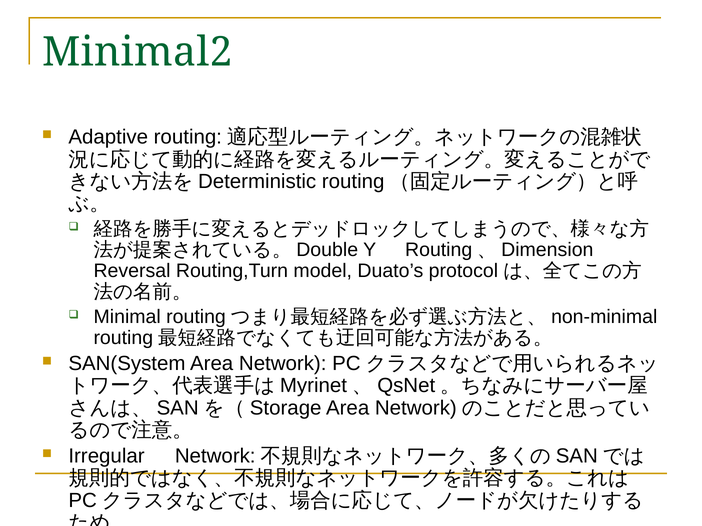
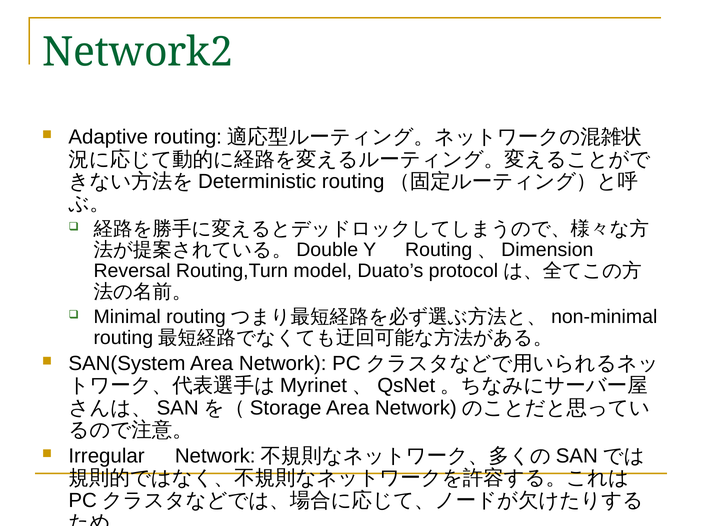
Minimal2: Minimal2 -> Network2 (138, 52)
